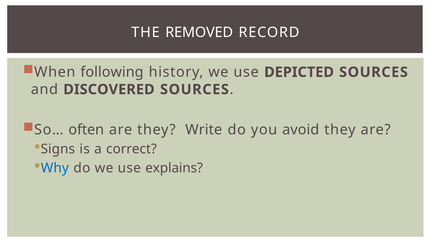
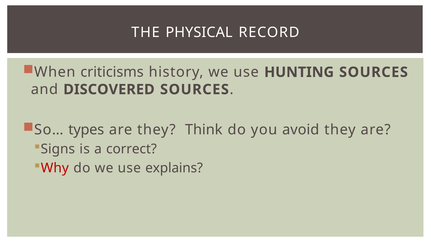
REMOVED: REMOVED -> PHYSICAL (199, 32)
following: following -> criticisms (112, 72)
DEPICTED: DEPICTED -> HUNTING (299, 72)
often: often -> types (86, 129)
Write: Write -> Think (204, 129)
Why colour: blue -> red (55, 168)
